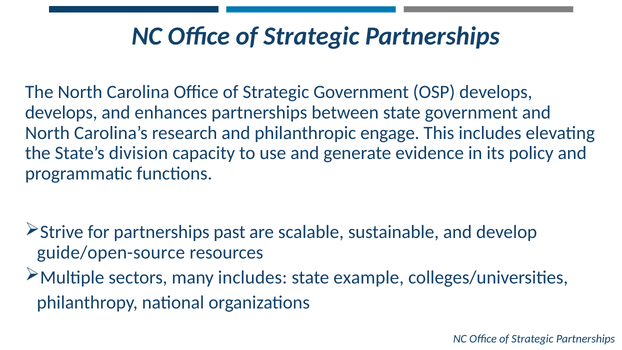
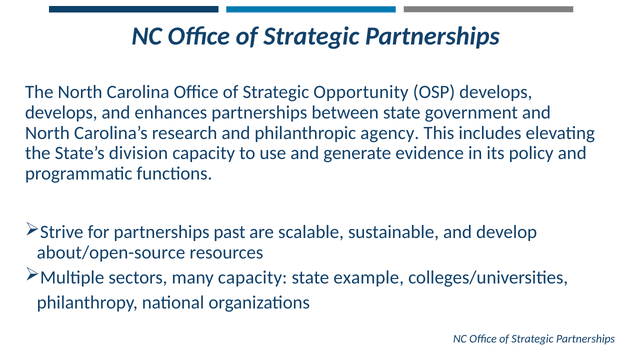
Strategic Government: Government -> Opportunity (361, 92)
engage: engage -> agency (390, 133)
guide/open-source: guide/open-source -> about/open-source (111, 252)
many includes: includes -> capacity (253, 277)
